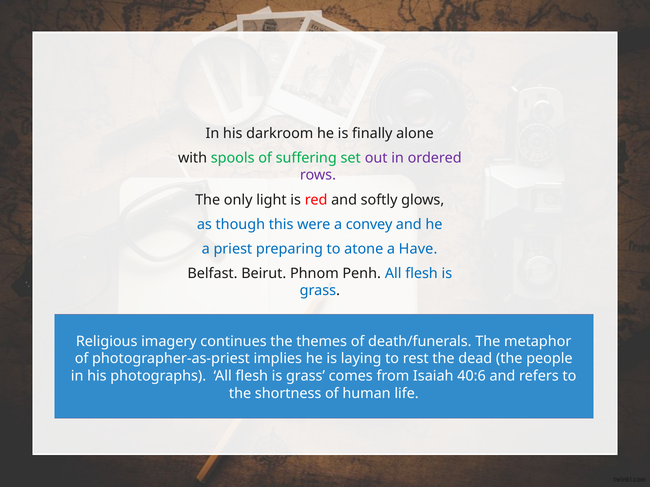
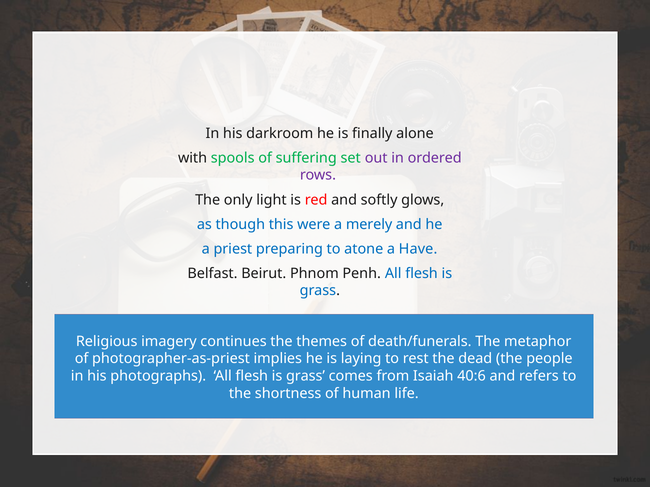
convey: convey -> merely (369, 225)
